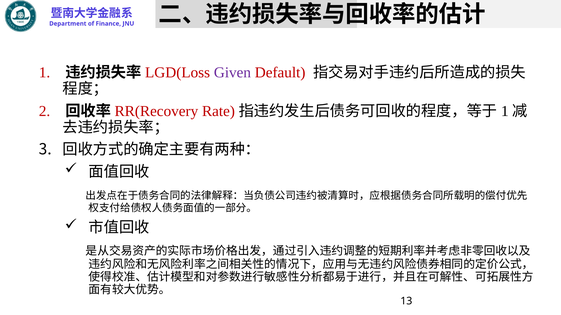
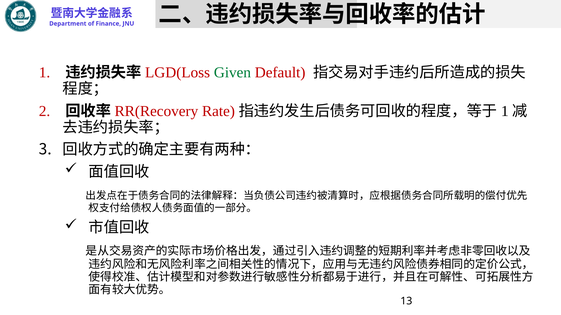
Given colour: purple -> green (232, 73)
